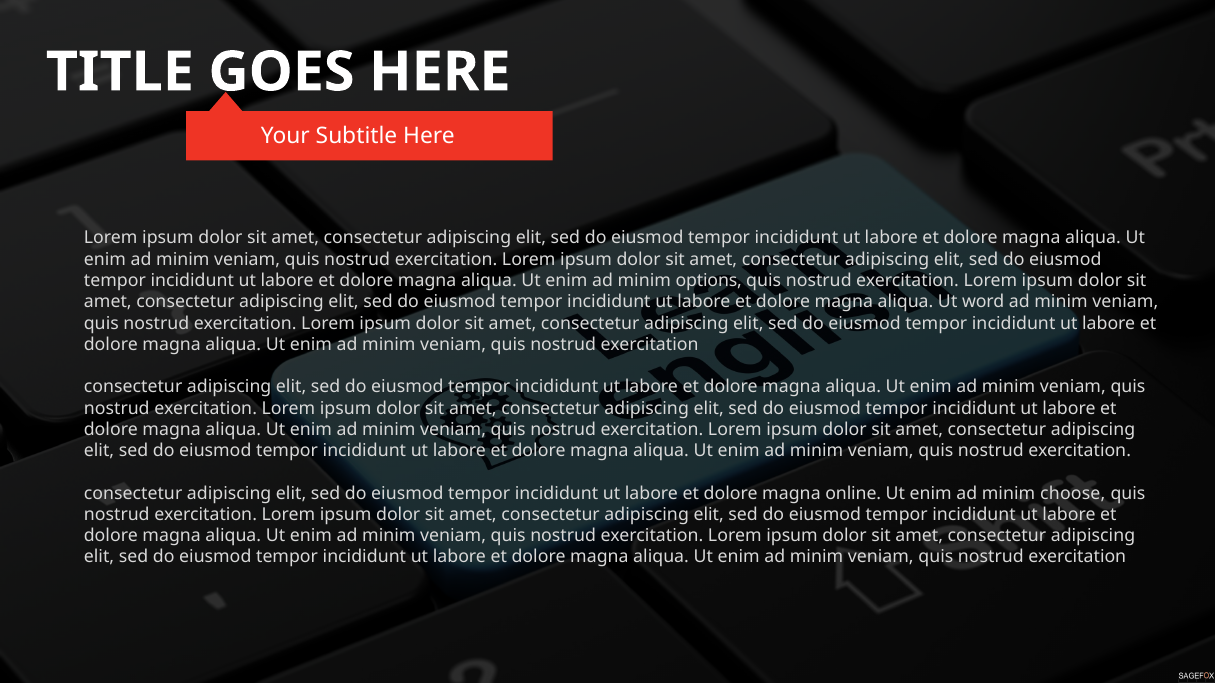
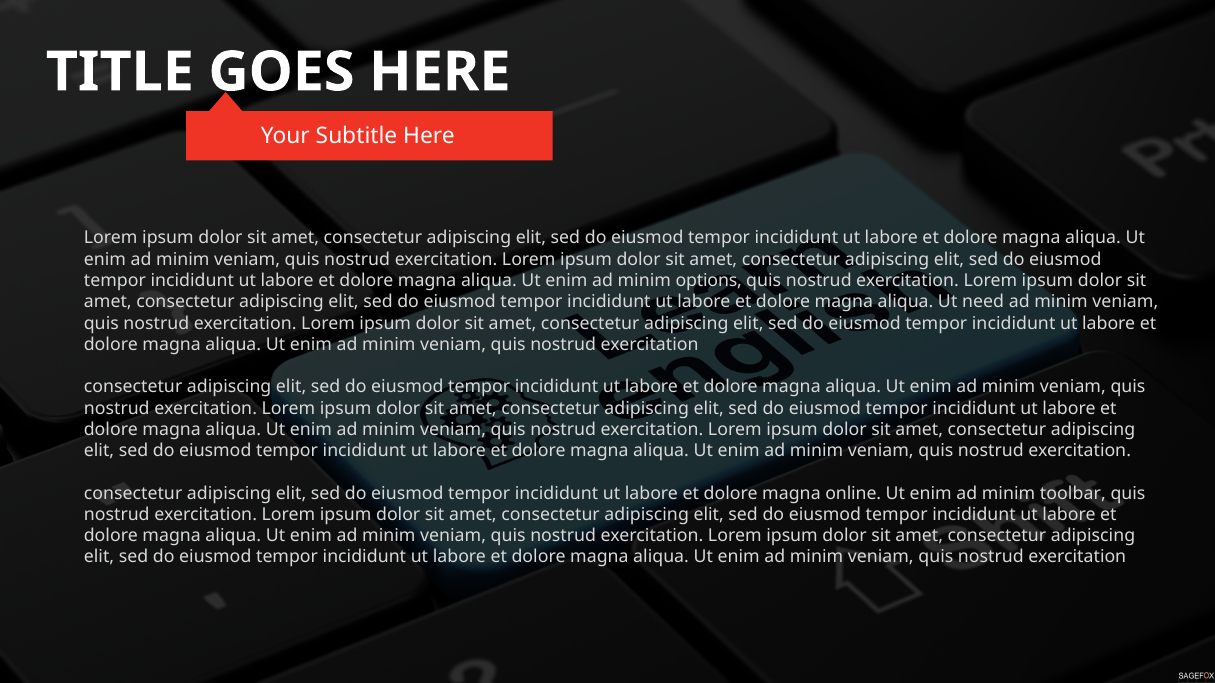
word: word -> need (983, 302)
choose: choose -> toolbar (1073, 494)
